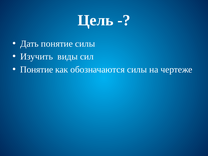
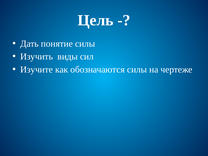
Понятие: Понятие -> Изучите (37, 70)
